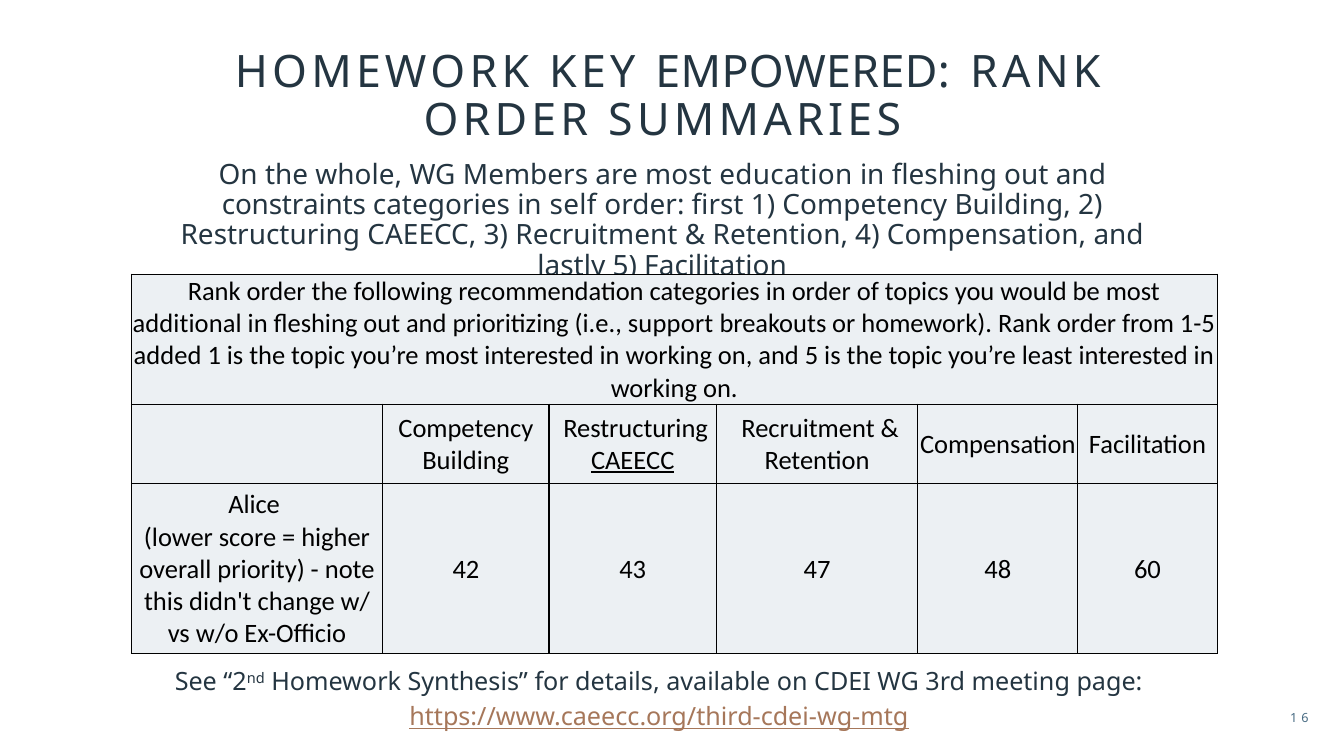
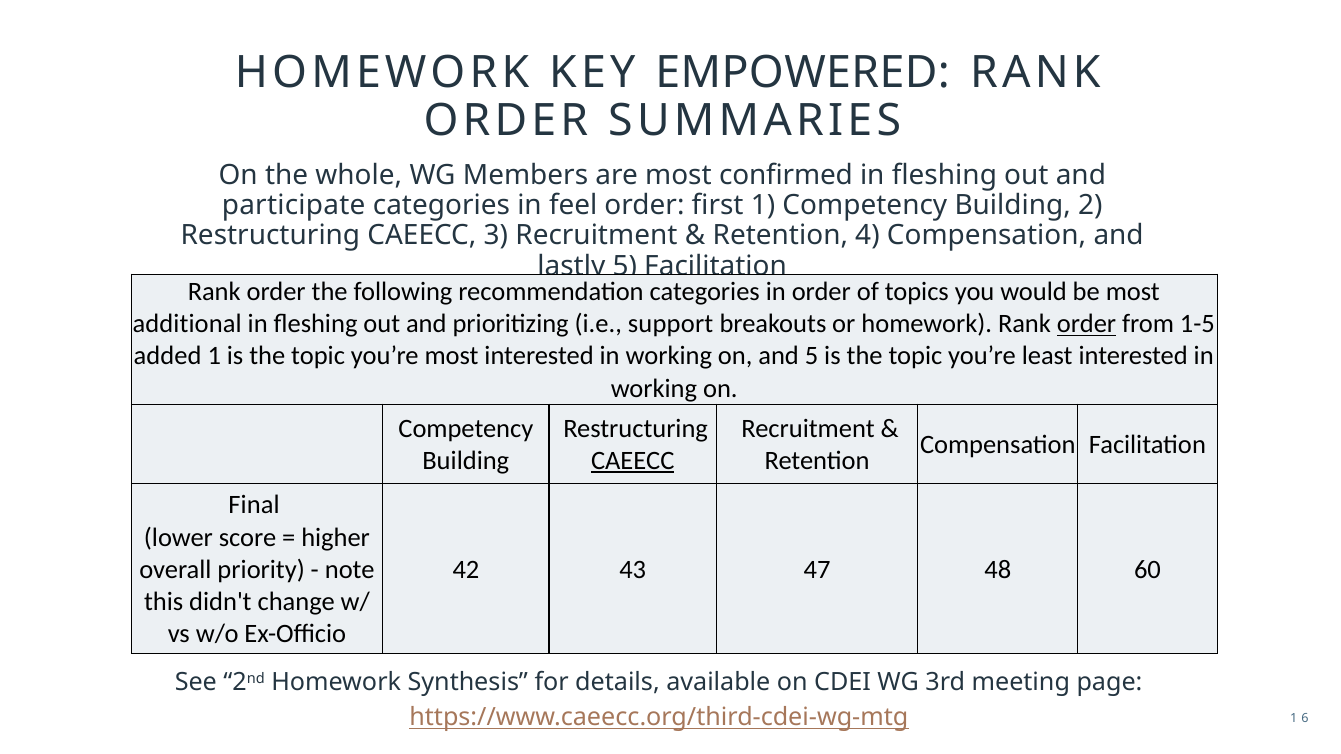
education: education -> confirmed (786, 175)
constraints: constraints -> participate (294, 206)
self: self -> feel (573, 206)
order underline: none -> present (1087, 324)
Alice: Alice -> Final (254, 505)
